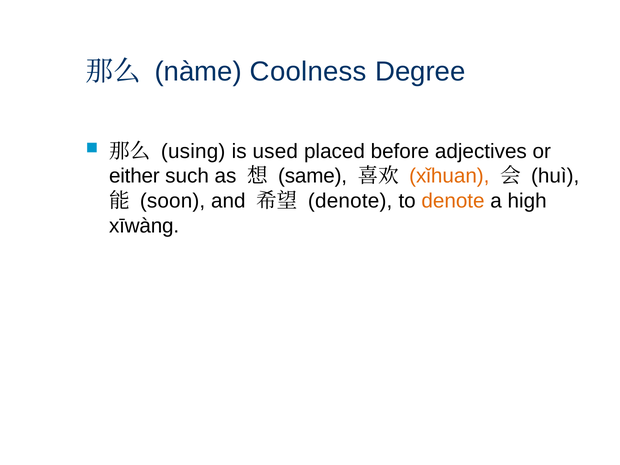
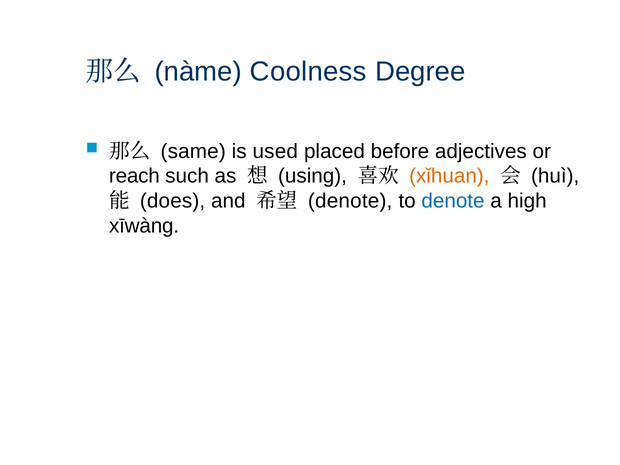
using: using -> same (193, 151)
either: either -> reach (134, 176)
same: same -> using (312, 176)
soon: soon -> does (173, 201)
denote colour: orange -> blue (453, 201)
